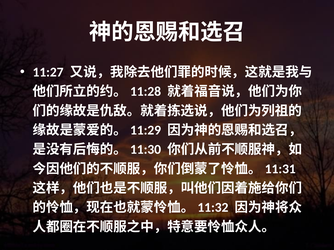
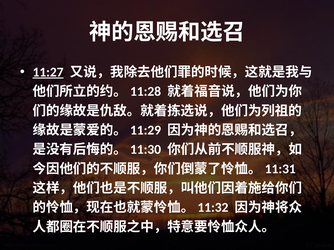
11:27 underline: none -> present (48, 72)
